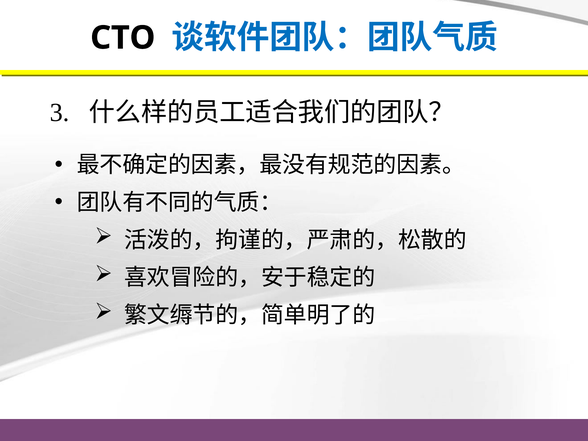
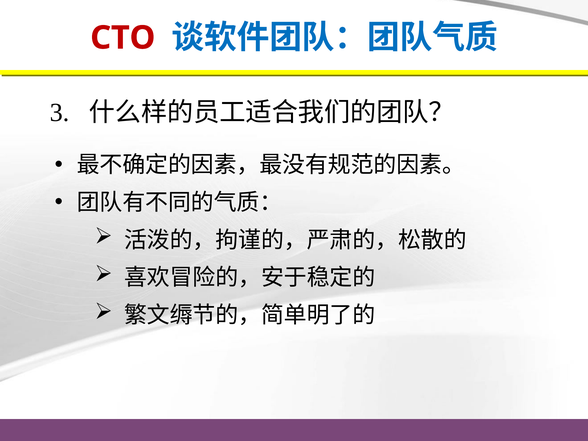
CTO colour: black -> red (123, 38)
